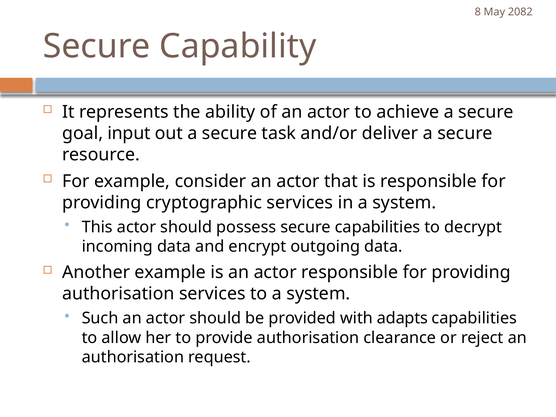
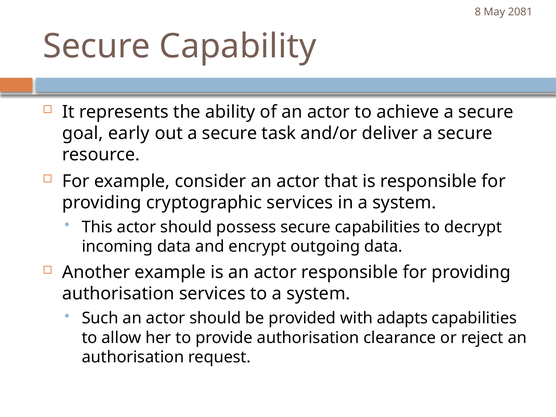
2082: 2082 -> 2081 (520, 12)
input: input -> early (129, 133)
